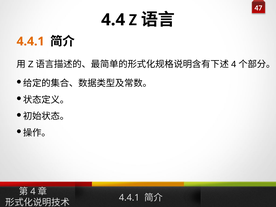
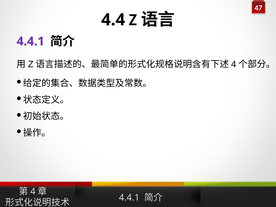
4.4.1 colour: orange -> purple (31, 41)
